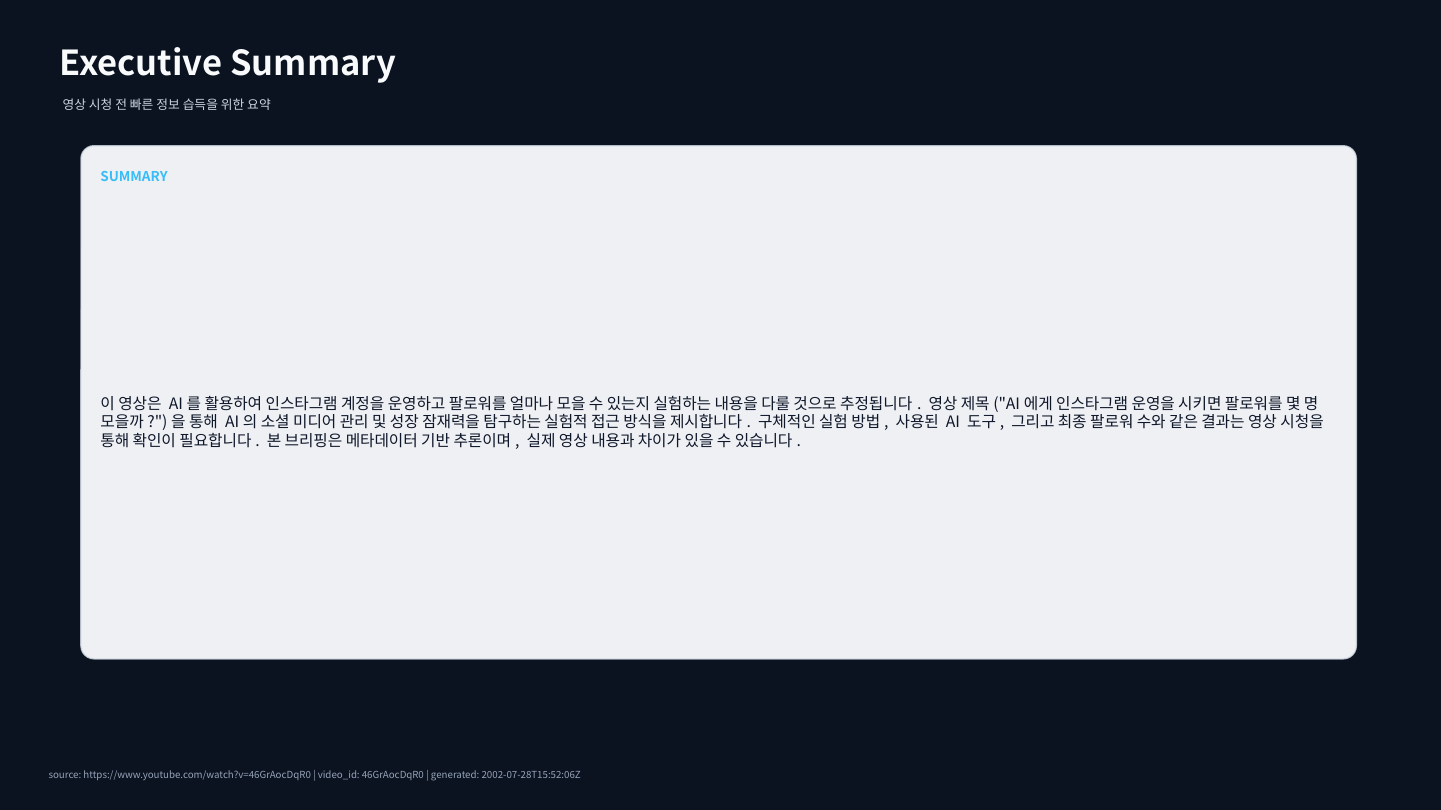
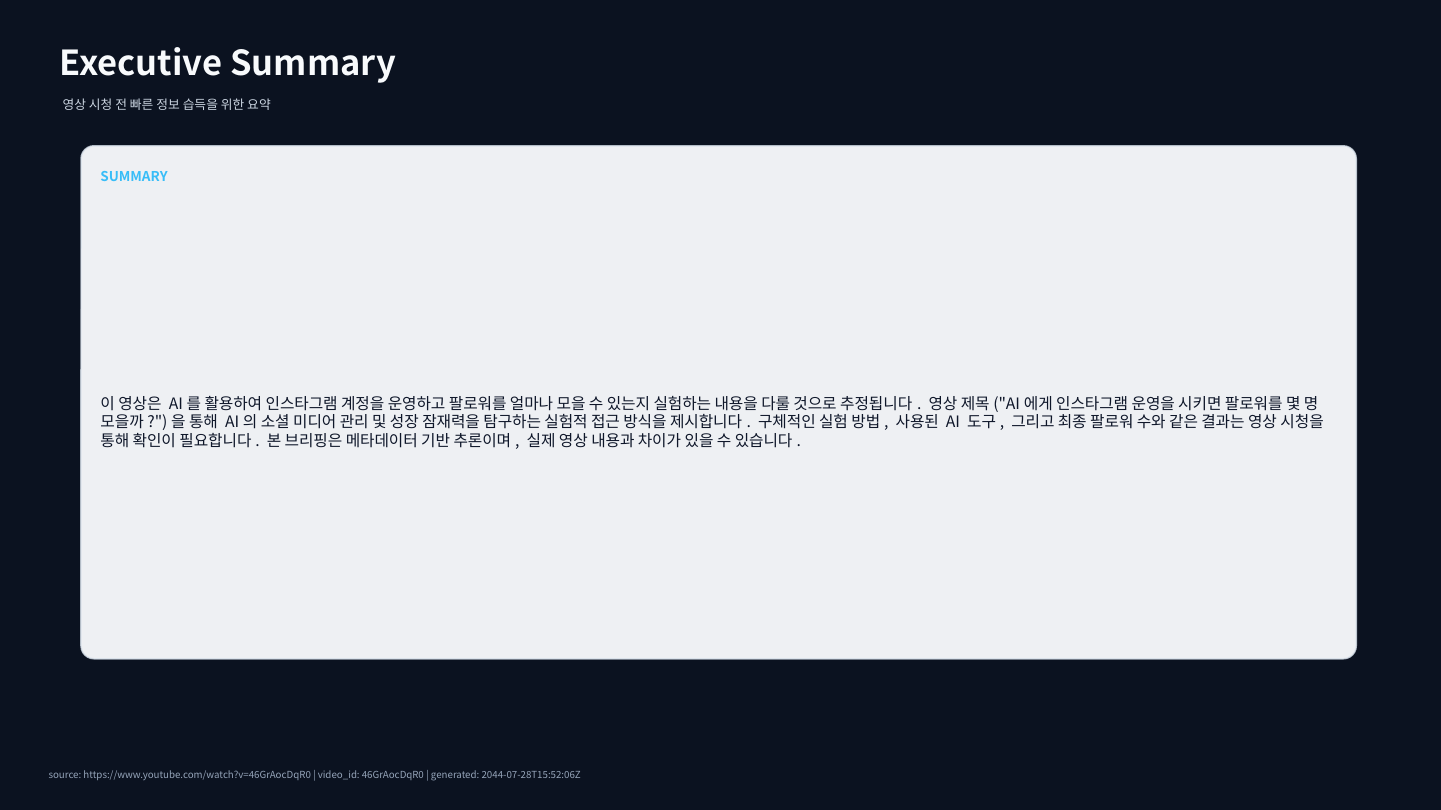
2002-07-28T15:52:06Z: 2002-07-28T15:52:06Z -> 2044-07-28T15:52:06Z (531, 776)
